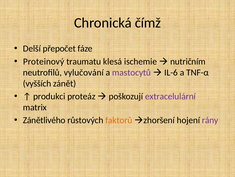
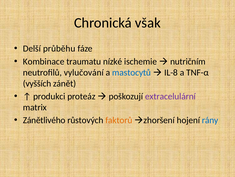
čímž: čímž -> však (148, 23)
přepočet: přepočet -> průběhu (59, 48)
Proteinový: Proteinový -> Kombinace (44, 61)
klesá: klesá -> nízké (113, 61)
mastocytů colour: purple -> blue (132, 72)
IL-6: IL-6 -> IL-8 (171, 72)
rány colour: purple -> blue (210, 120)
